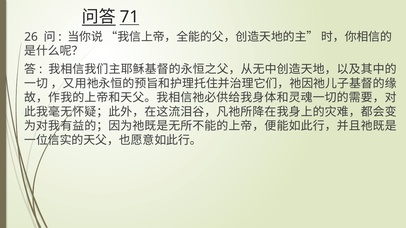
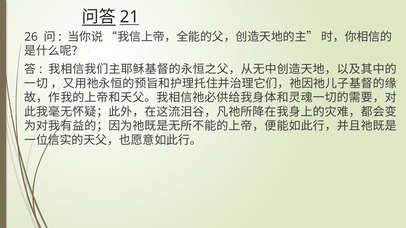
71: 71 -> 21 (129, 17)
